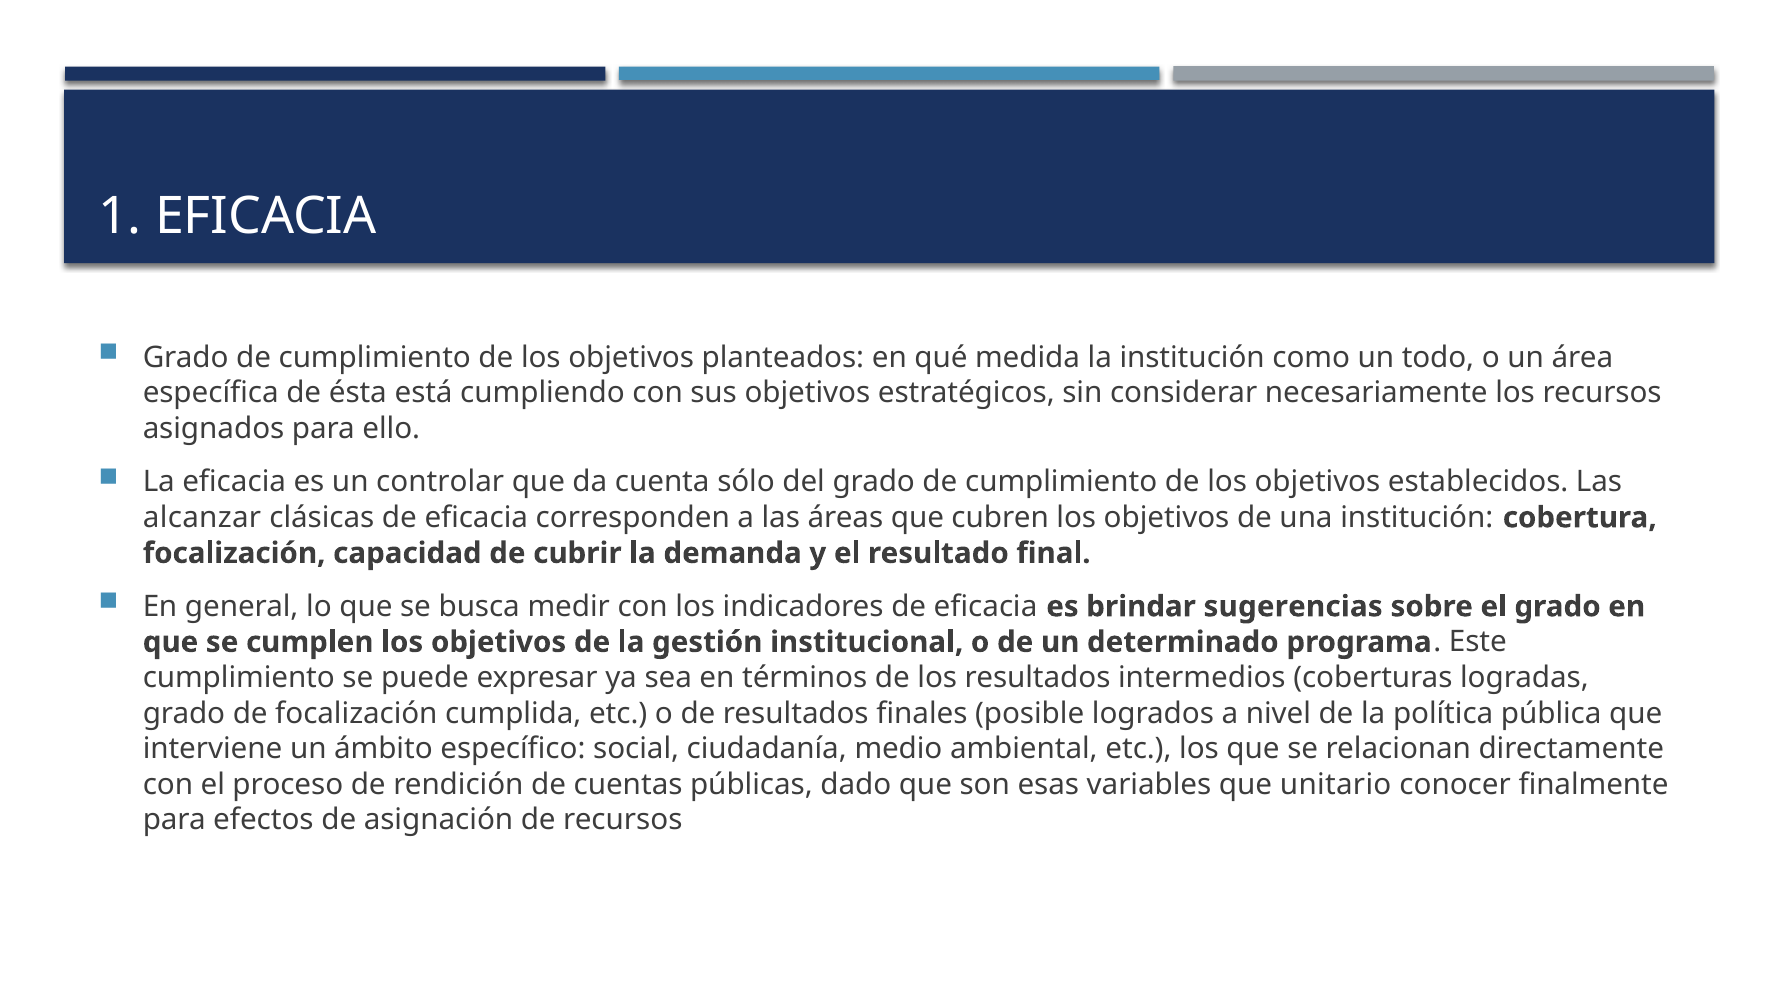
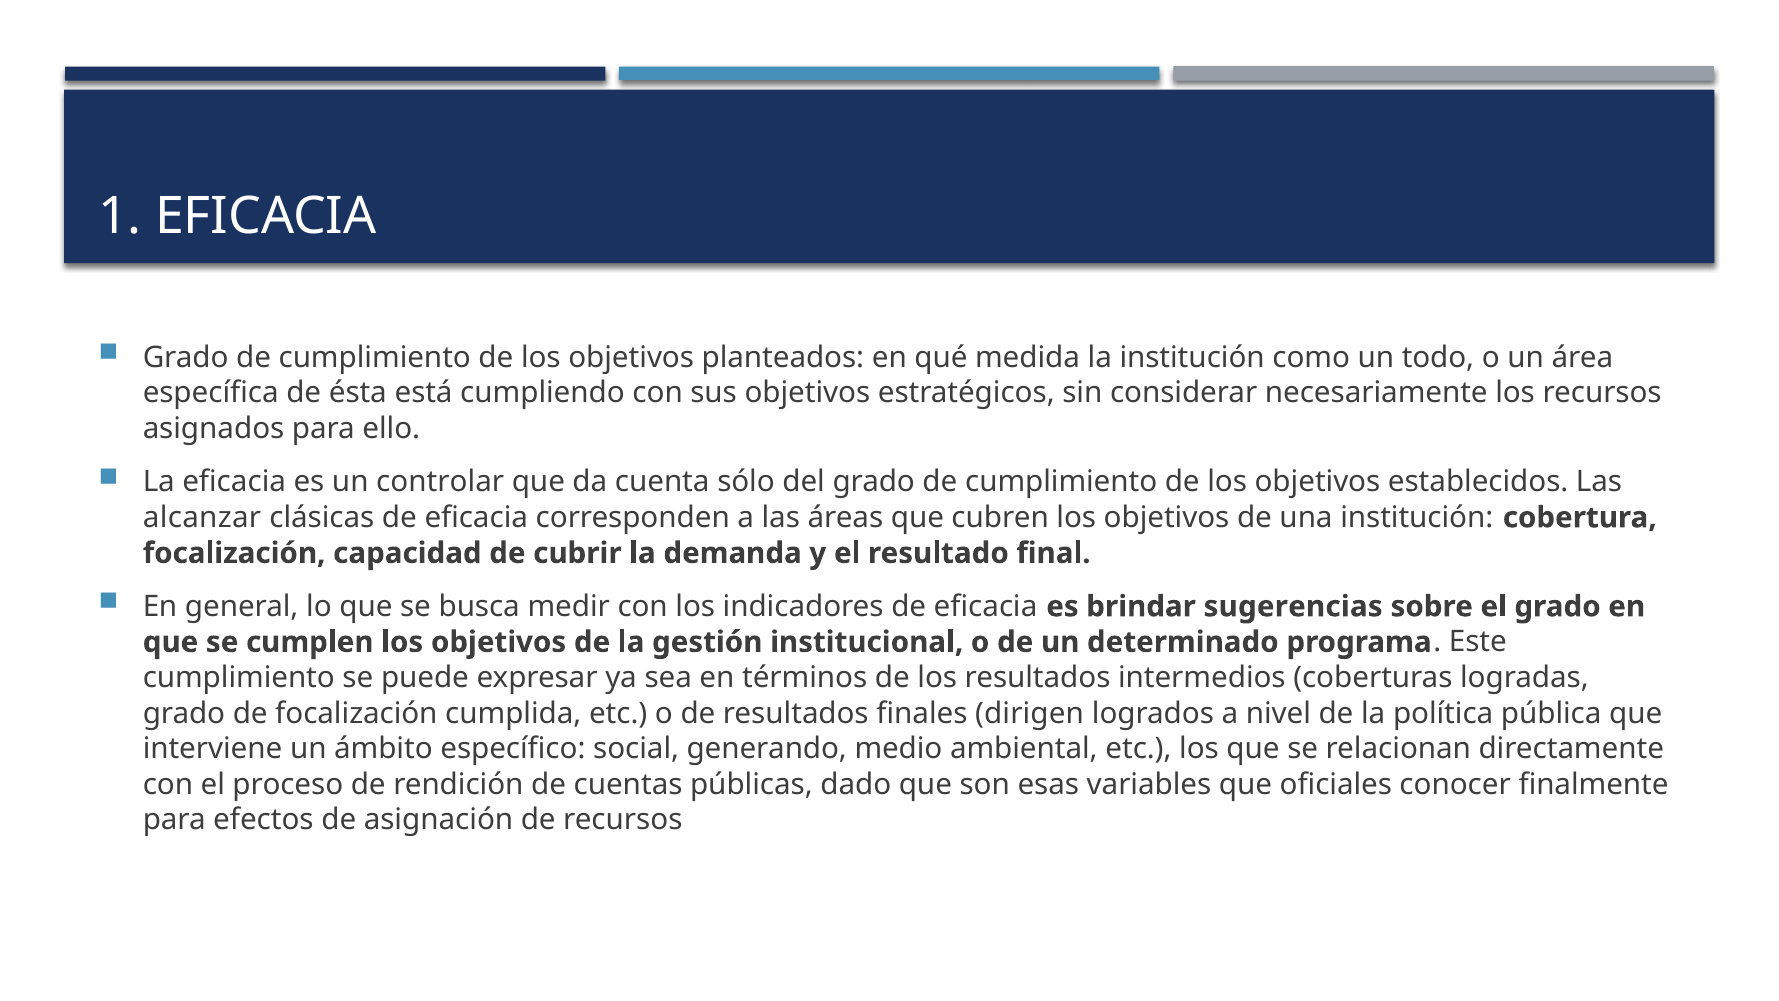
posible: posible -> dirigen (1030, 713)
ciudadanía: ciudadanía -> generando (767, 749)
unitario: unitario -> oficiales (1336, 784)
